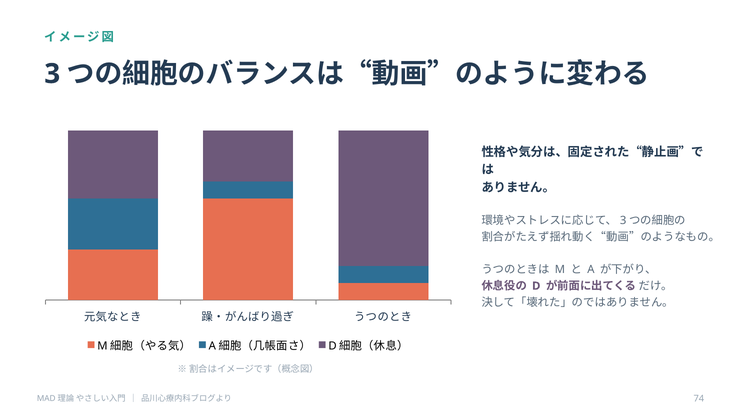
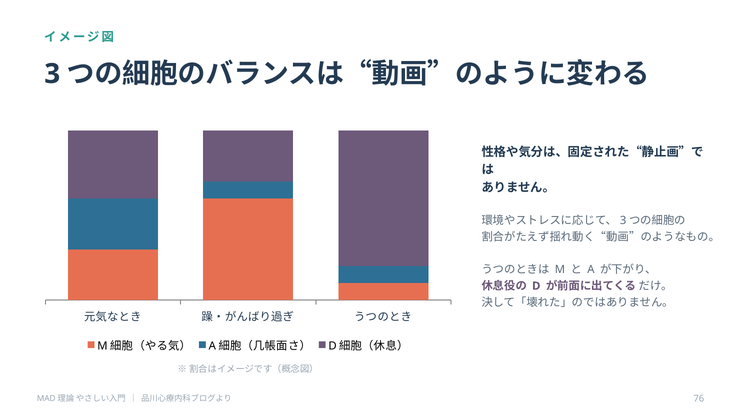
74: 74 -> 76 (699, 399)
